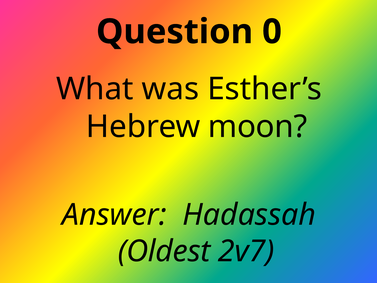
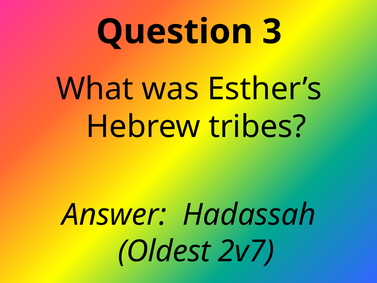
0: 0 -> 3 (272, 32)
moon: moon -> tribes (257, 127)
